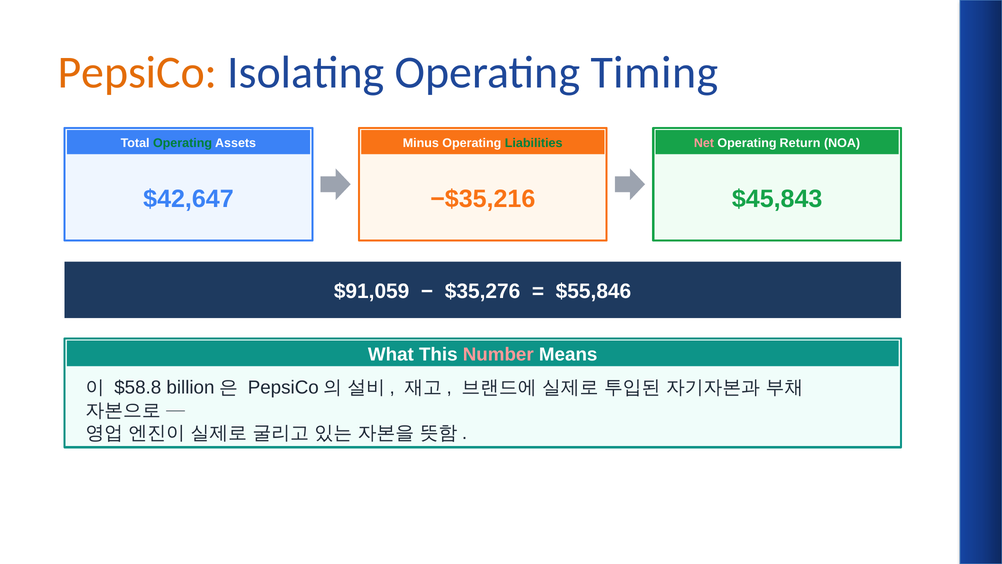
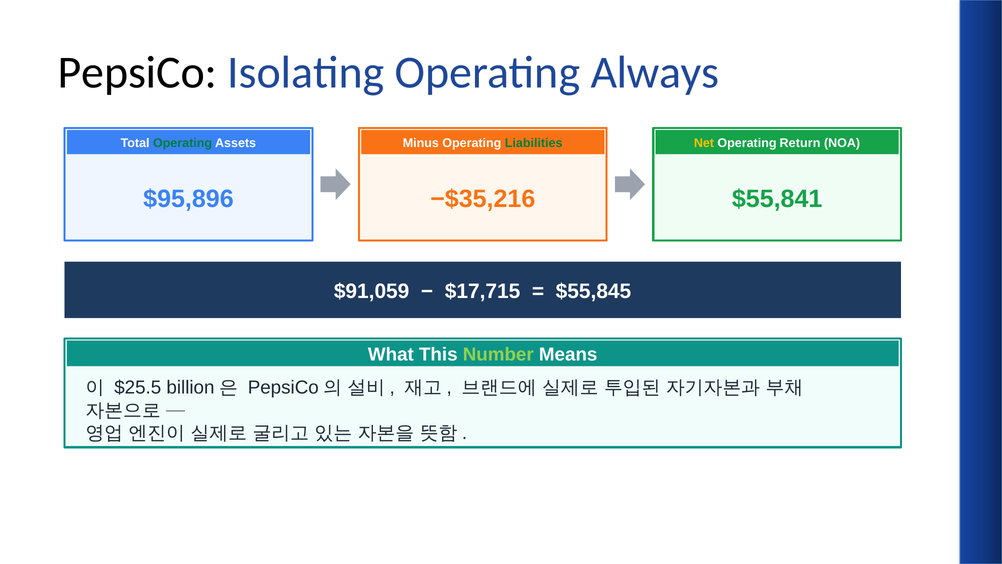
PepsiCo colour: orange -> black (137, 73)
Timing: Timing -> Always (655, 73)
Net colour: pink -> yellow (704, 143)
$42,647: $42,647 -> $95,896 (188, 199)
$45,843: $45,843 -> $55,841 (777, 199)
$35,276: $35,276 -> $17,715 (483, 291)
$55,846: $55,846 -> $55,845 (593, 291)
Number colour: pink -> light green (498, 354)
$58.8: $58.8 -> $25.5 (138, 388)
